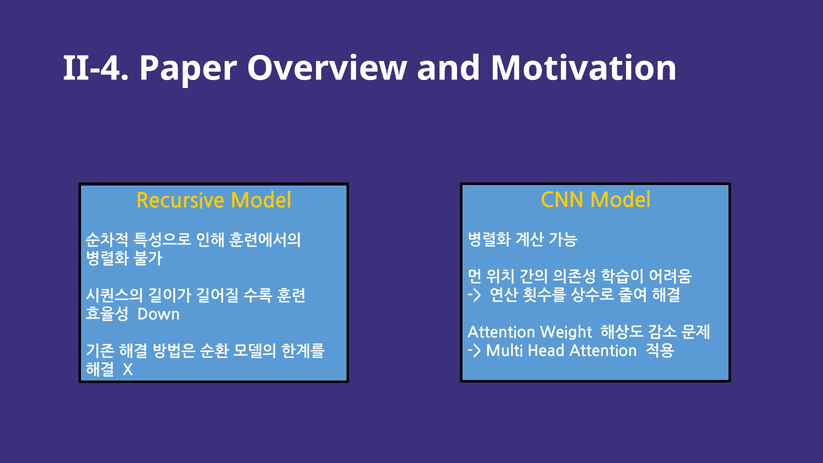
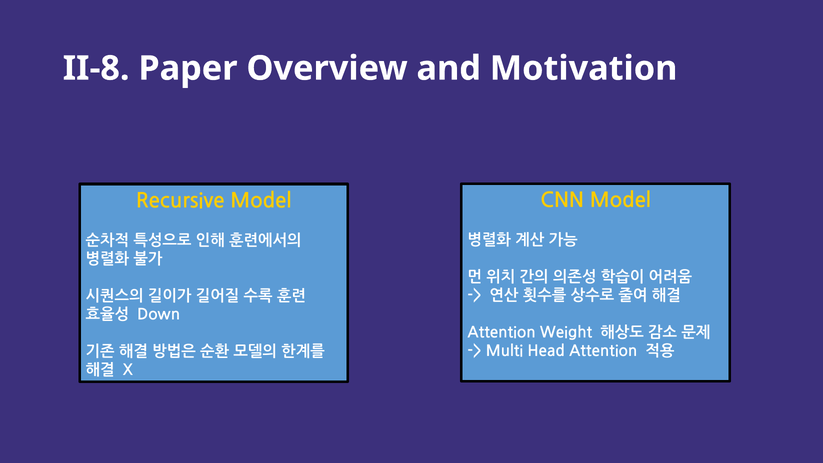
II-4: II-4 -> II-8 (96, 68)
